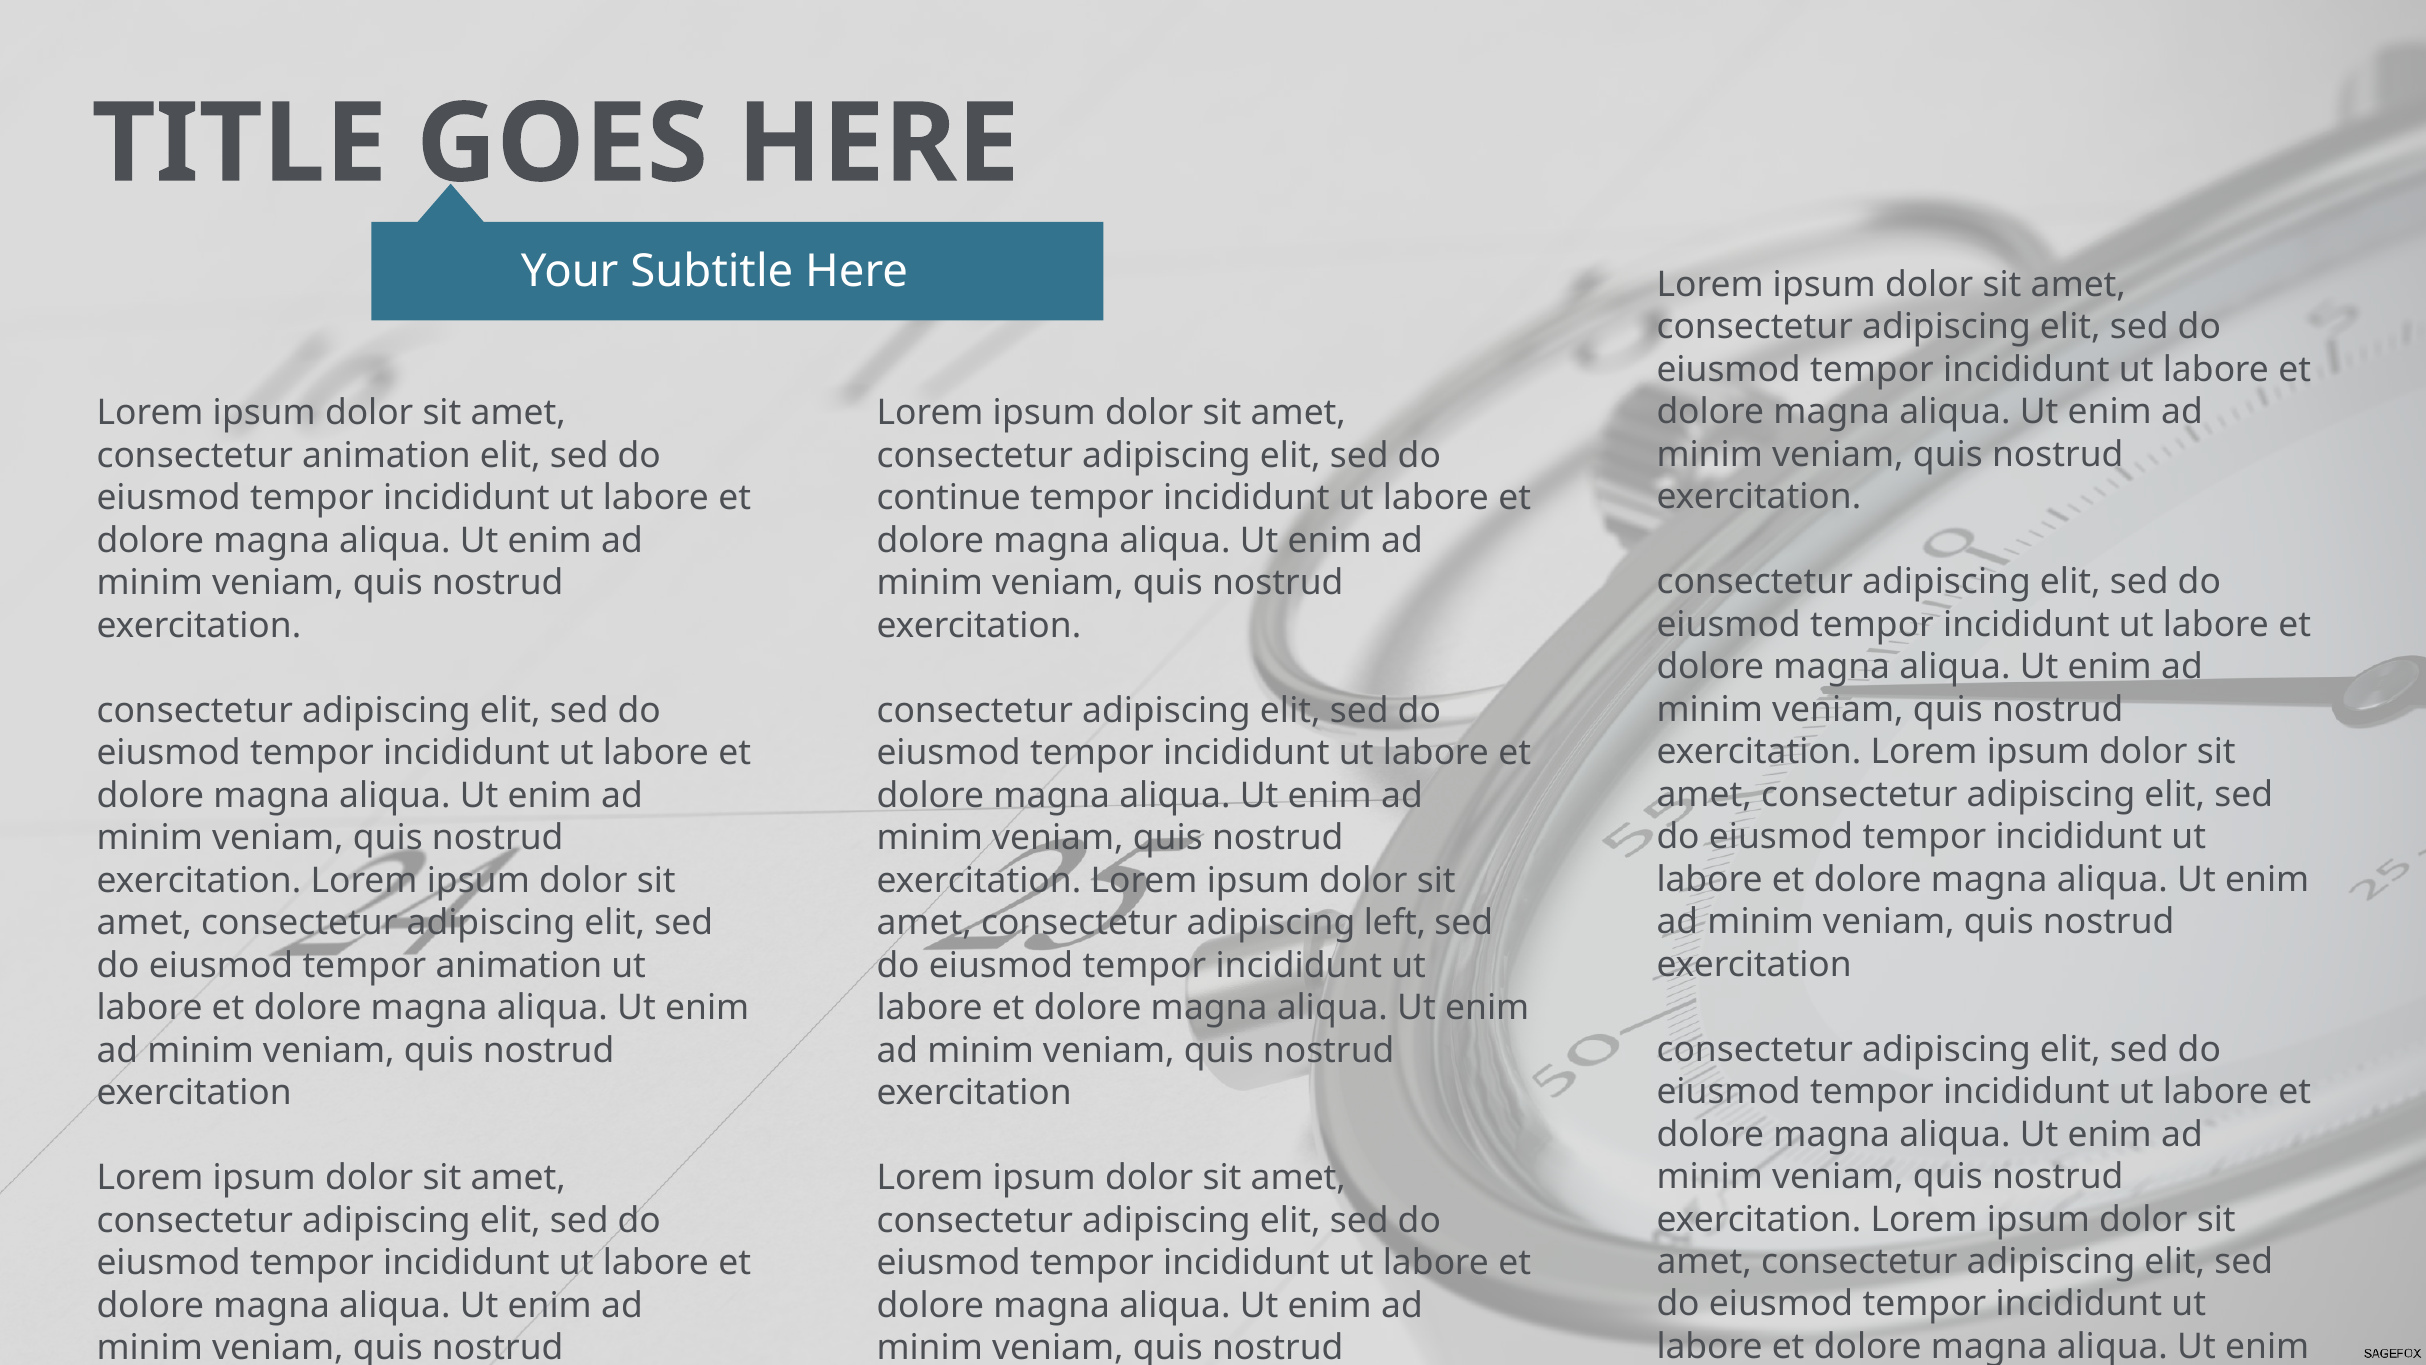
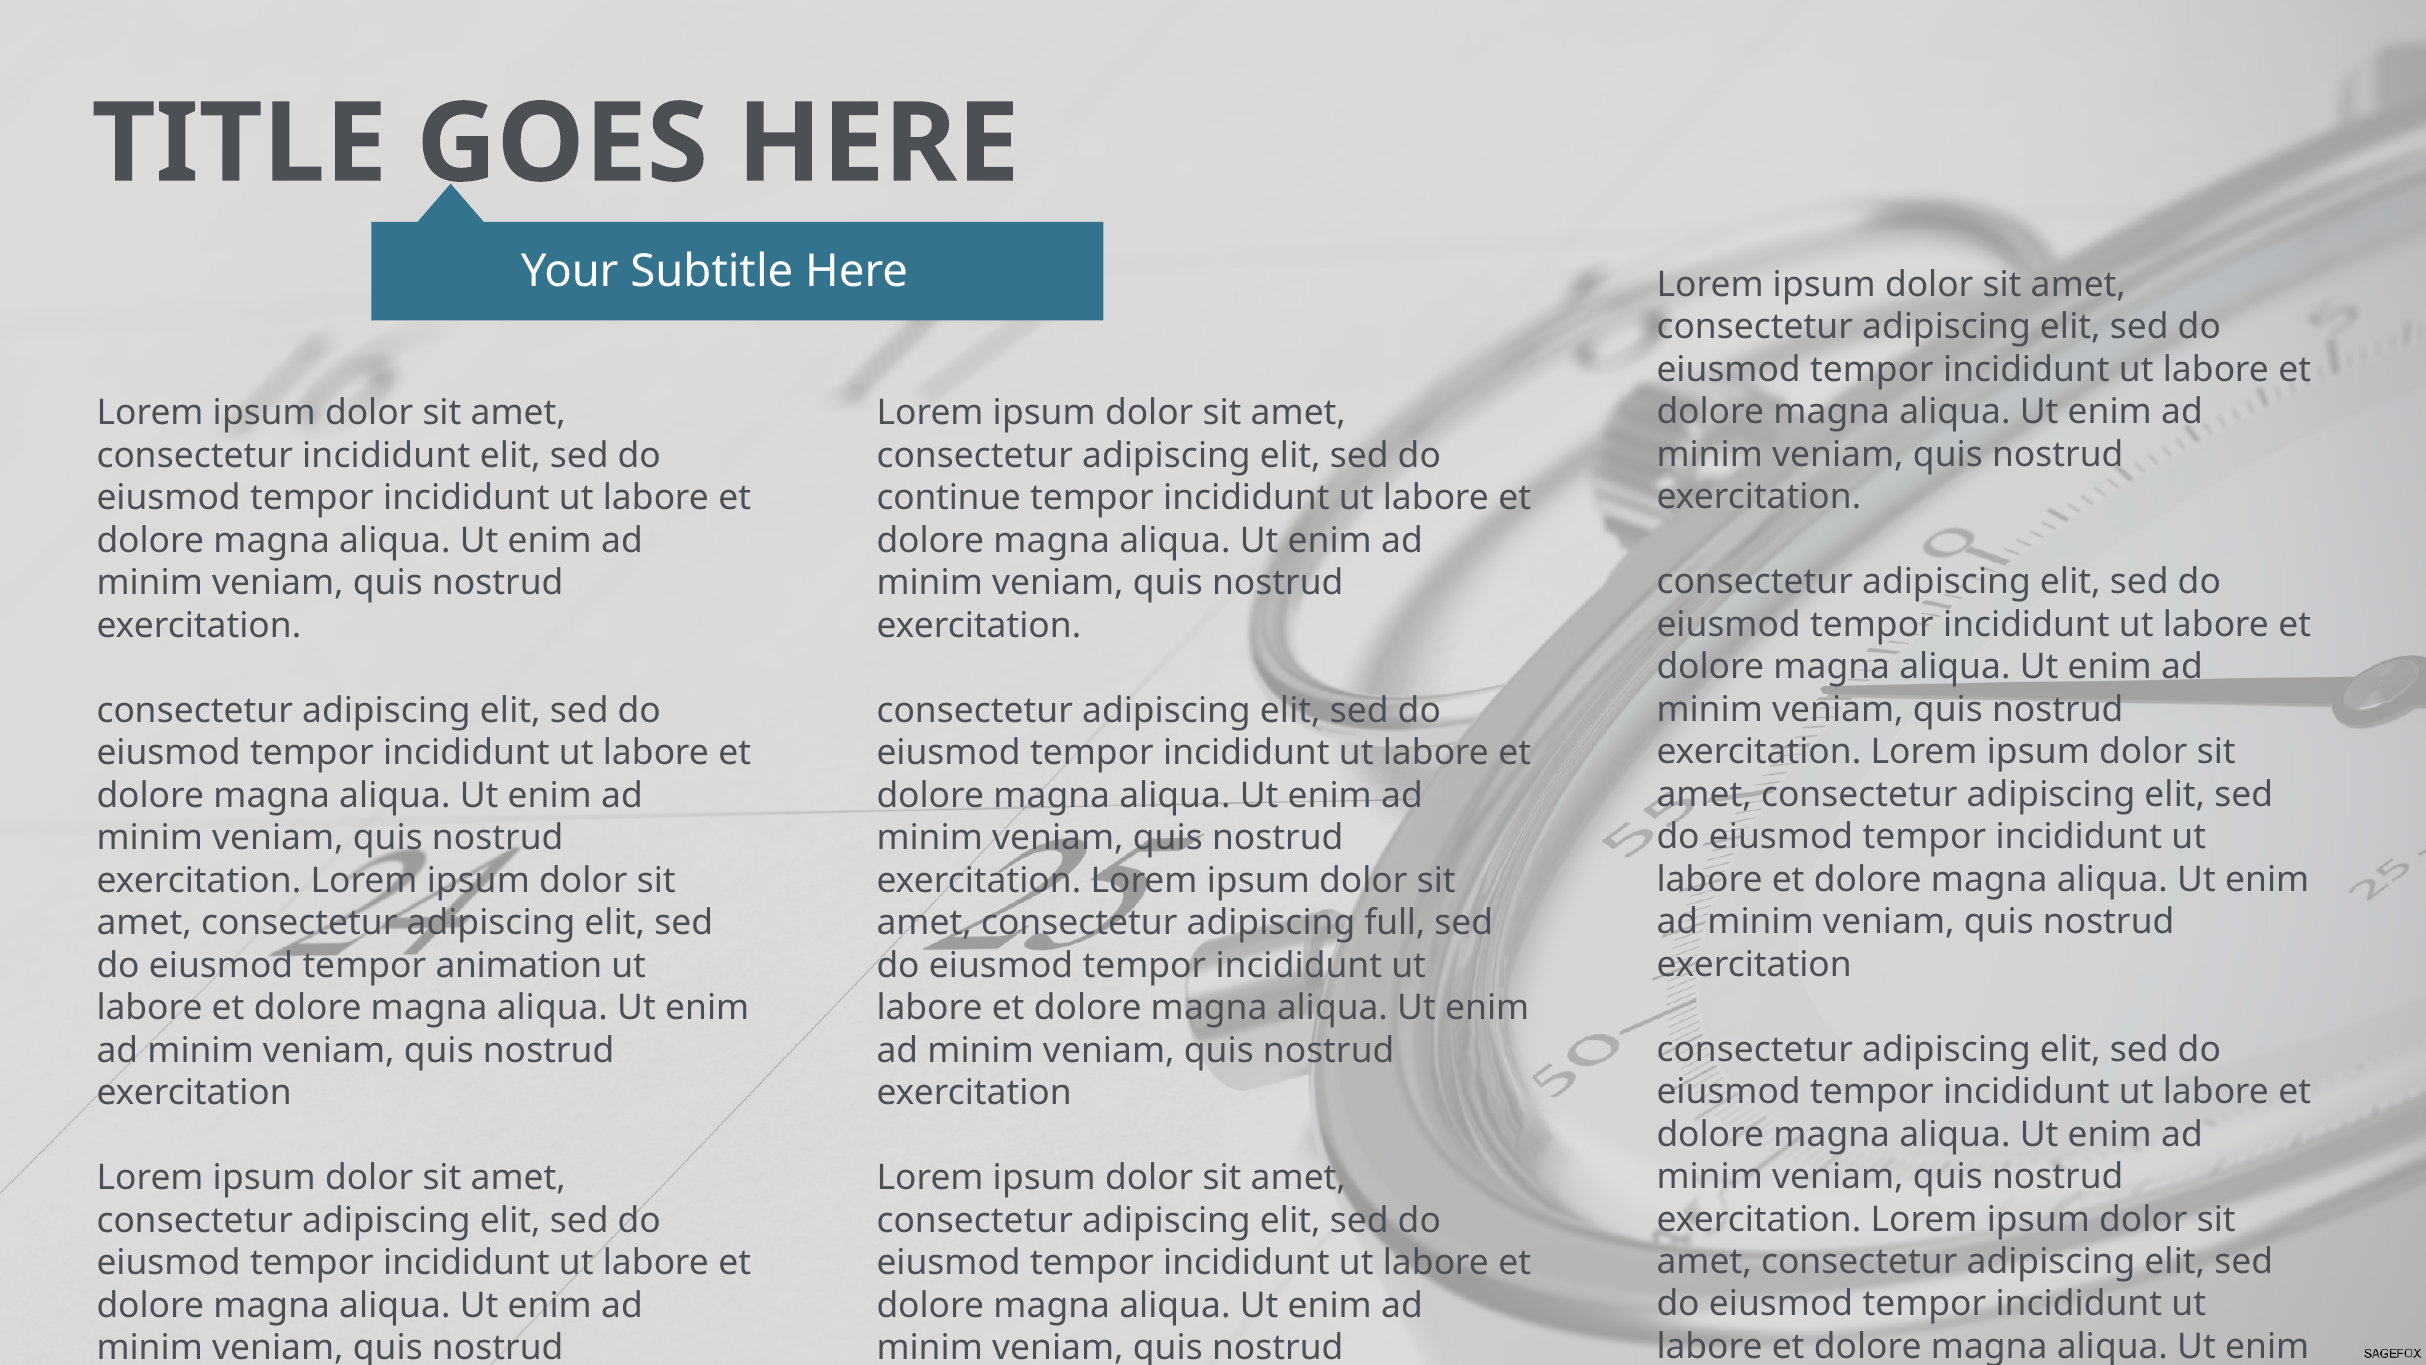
consectetur animation: animation -> incididunt (386, 456)
left: left -> full (1395, 923)
